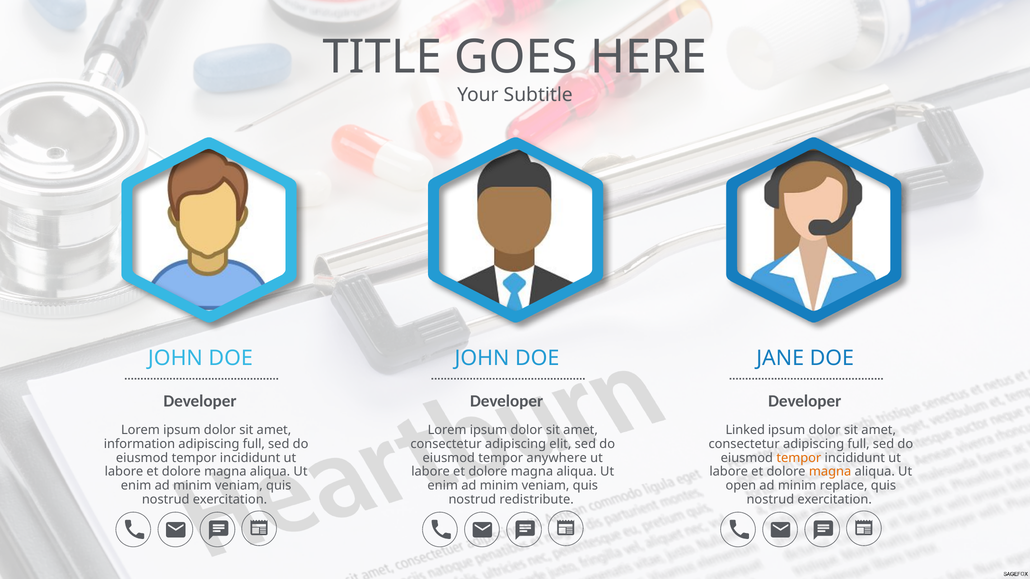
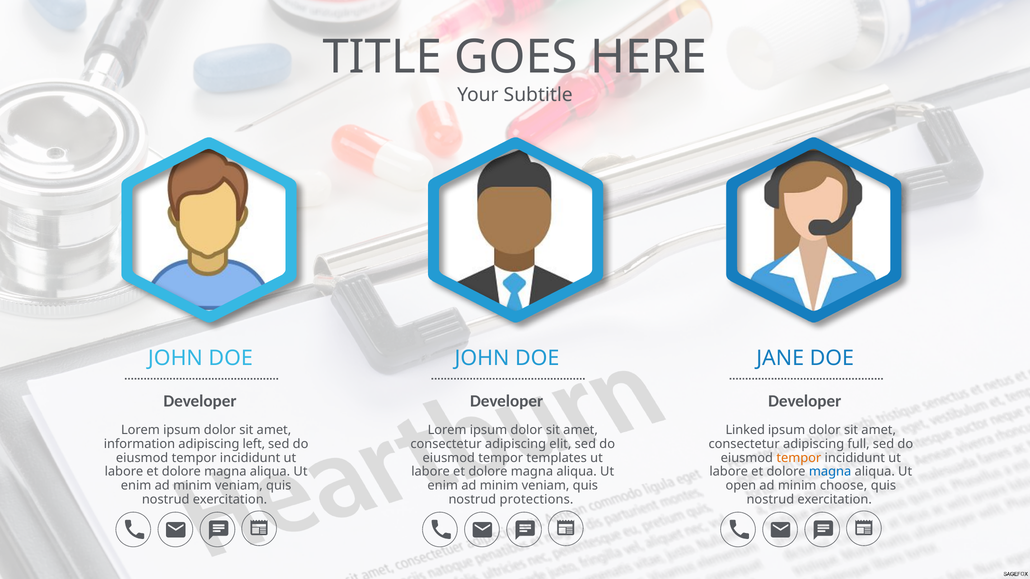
full: full -> left (254, 444)
anywhere: anywhere -> templates (557, 458)
magna colour: orange -> blue (830, 472)
replace: replace -> choose (844, 486)
redistribute: redistribute -> protections (537, 500)
